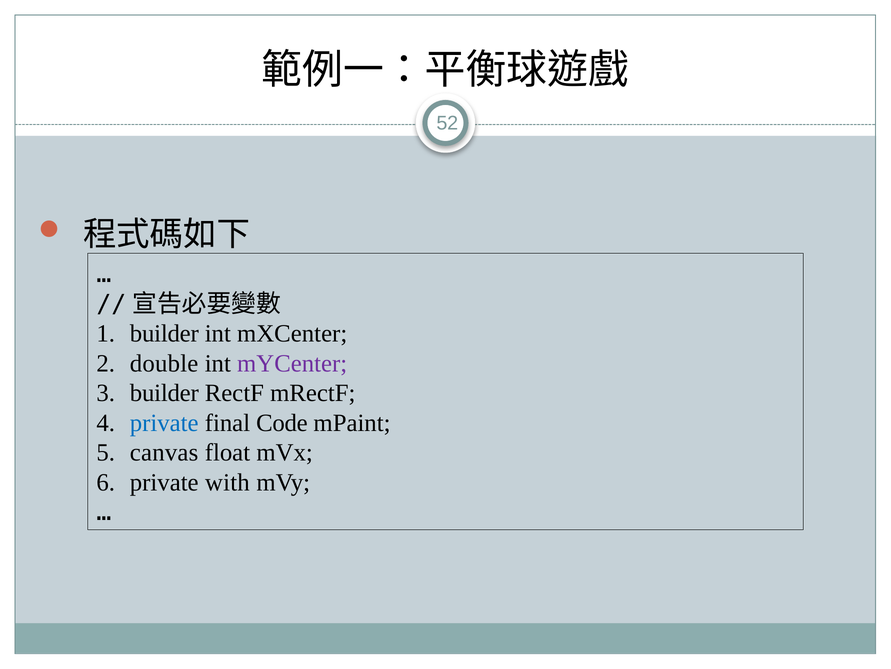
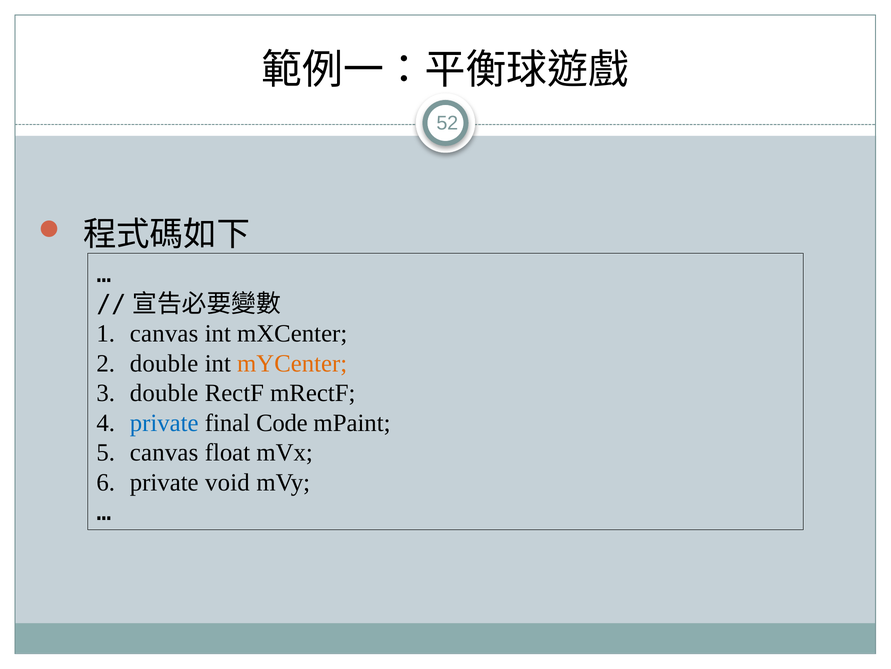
builder: builder -> canvas (164, 333)
mYCenter colour: purple -> orange (292, 363)
builder: builder -> double (164, 393)
with: with -> void (227, 482)
